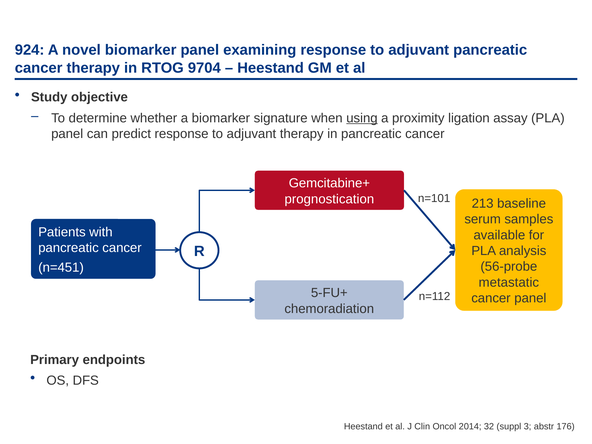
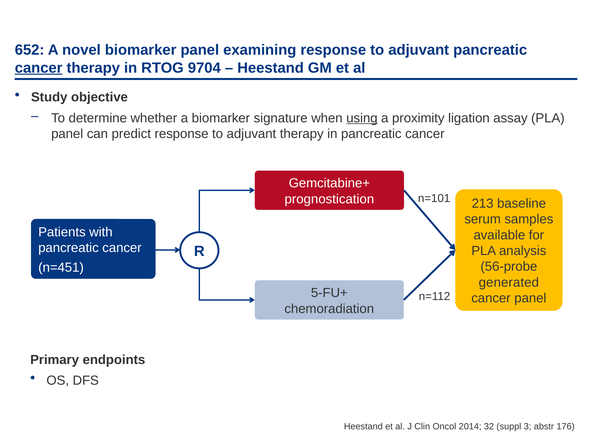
924: 924 -> 652 (30, 50)
cancer underline: none -> present (39, 68)
metastatic: metastatic -> generated (509, 282)
